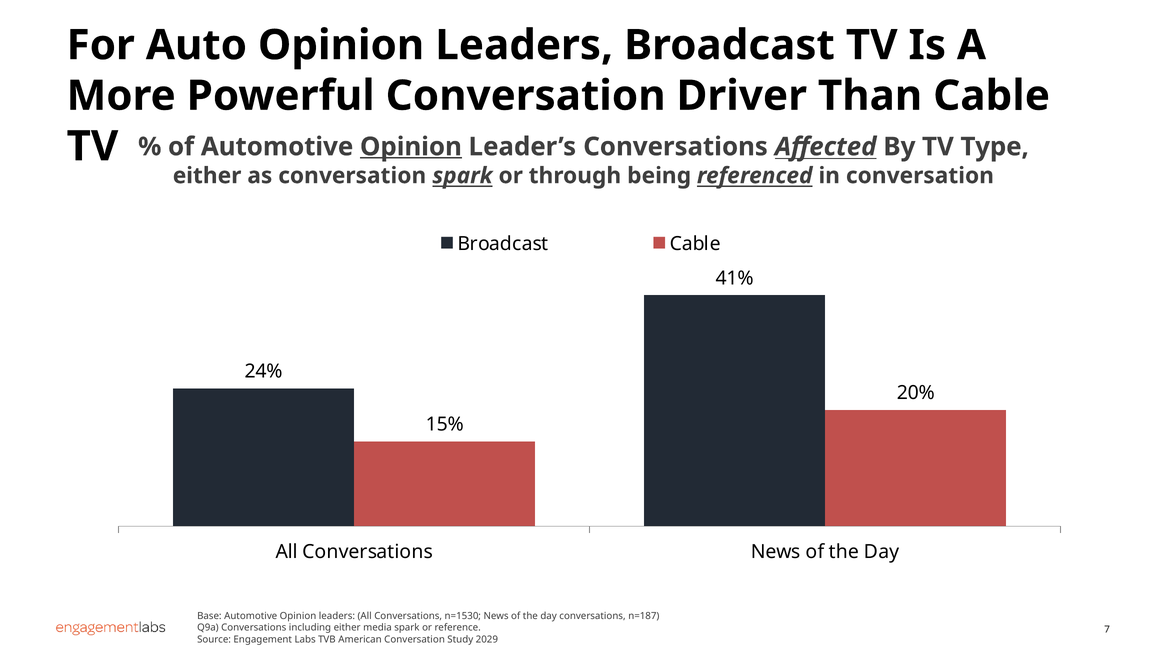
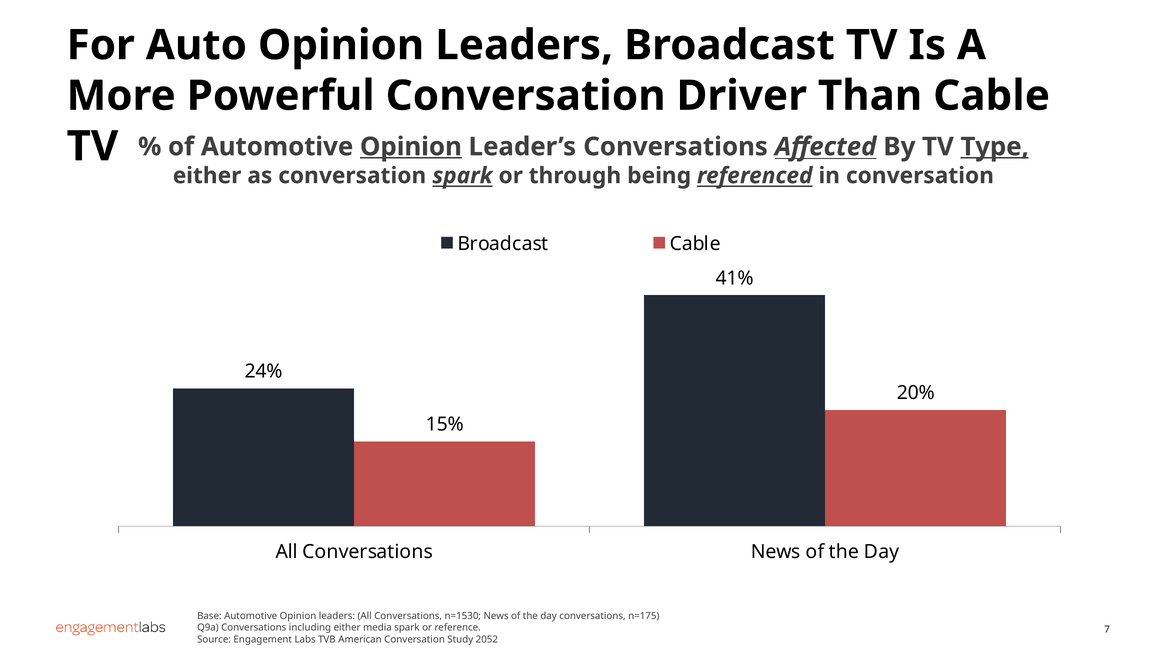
Type underline: none -> present (995, 147)
n=187: n=187 -> n=175 (644, 616)
2029: 2029 -> 2052 (487, 639)
